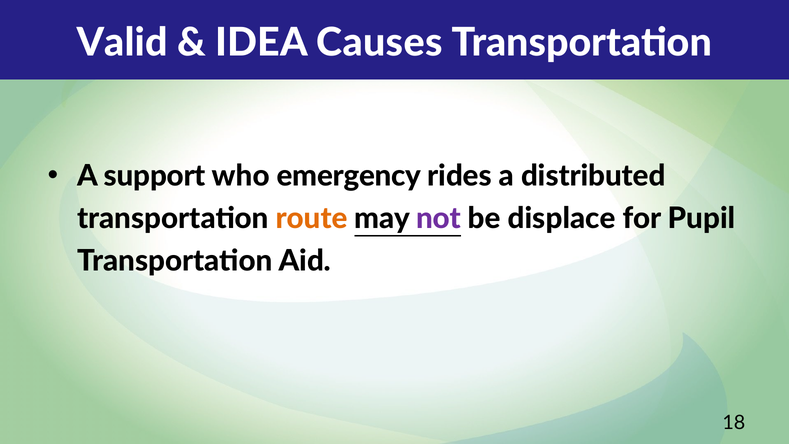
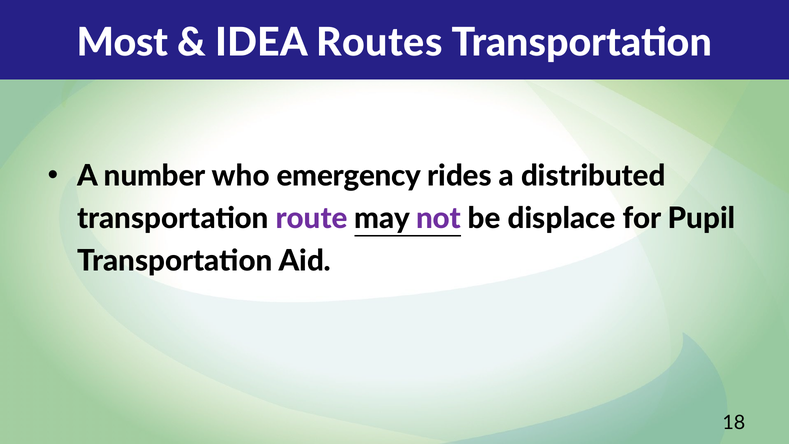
Valid: Valid -> Most (122, 42)
Causes: Causes -> Routes (379, 42)
support: support -> number (155, 176)
route colour: orange -> purple (312, 218)
